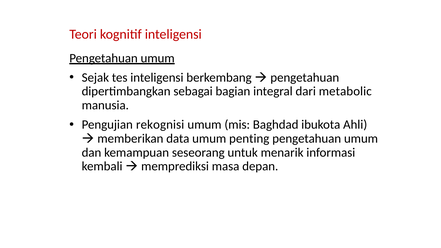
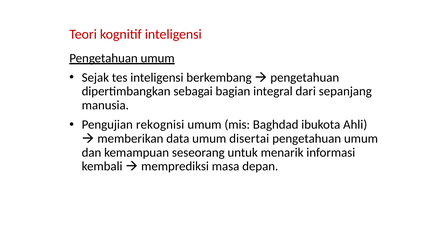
metabolic: metabolic -> sepanjang (345, 91)
penting: penting -> disertai (249, 139)
